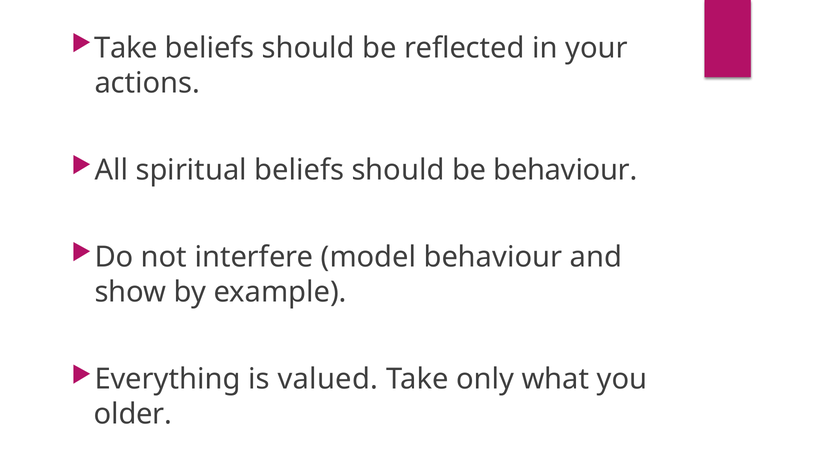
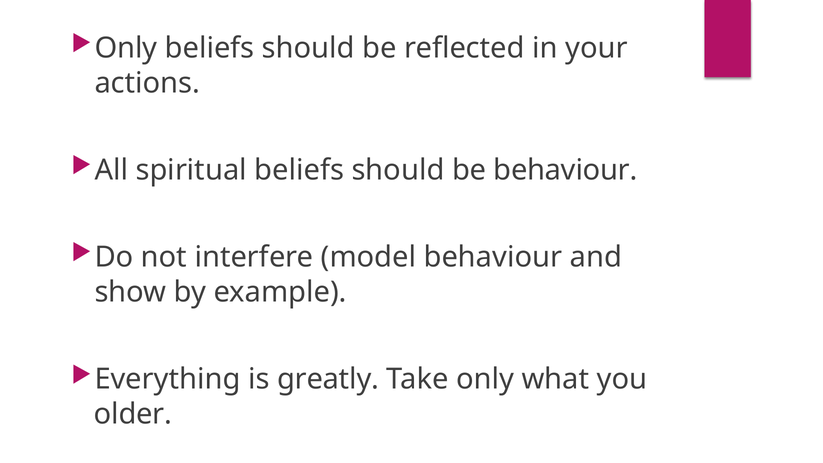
Take: Take -> Only (126, 48)
valued: valued -> greatly (328, 379)
